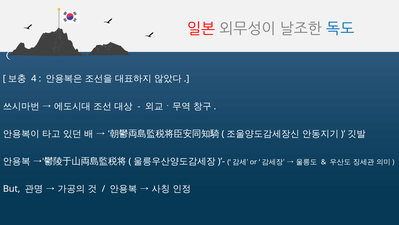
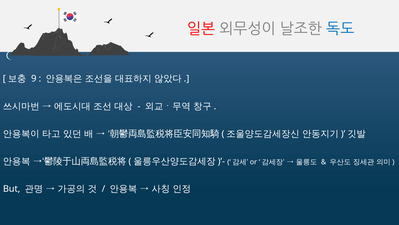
4: 4 -> 9 (34, 78)
